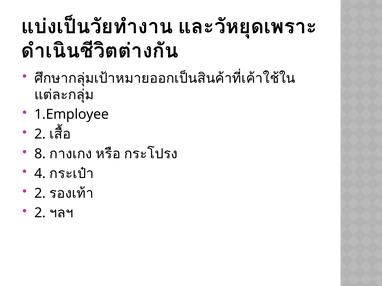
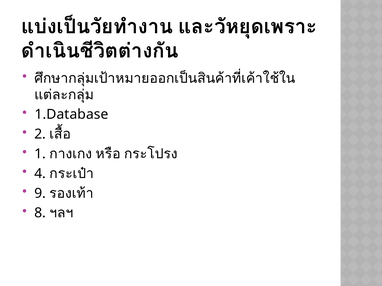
1.Employee: 1.Employee -> 1.Database (72, 115)
8: 8 -> 1 (40, 154)
2: 2 -> 9 (40, 194)
2: 2 -> 8 (40, 213)
